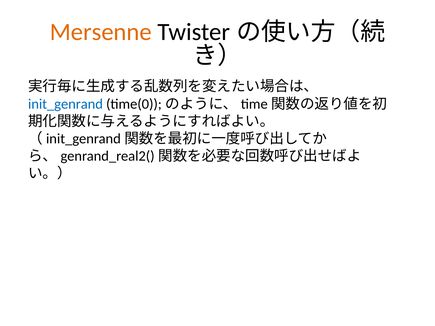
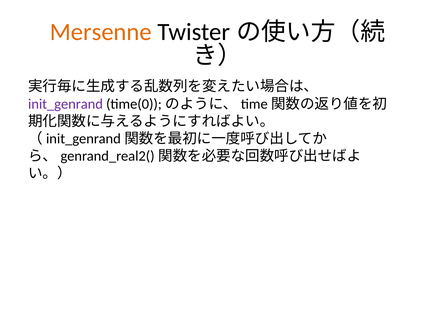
init_genrand colour: blue -> purple (65, 104)
